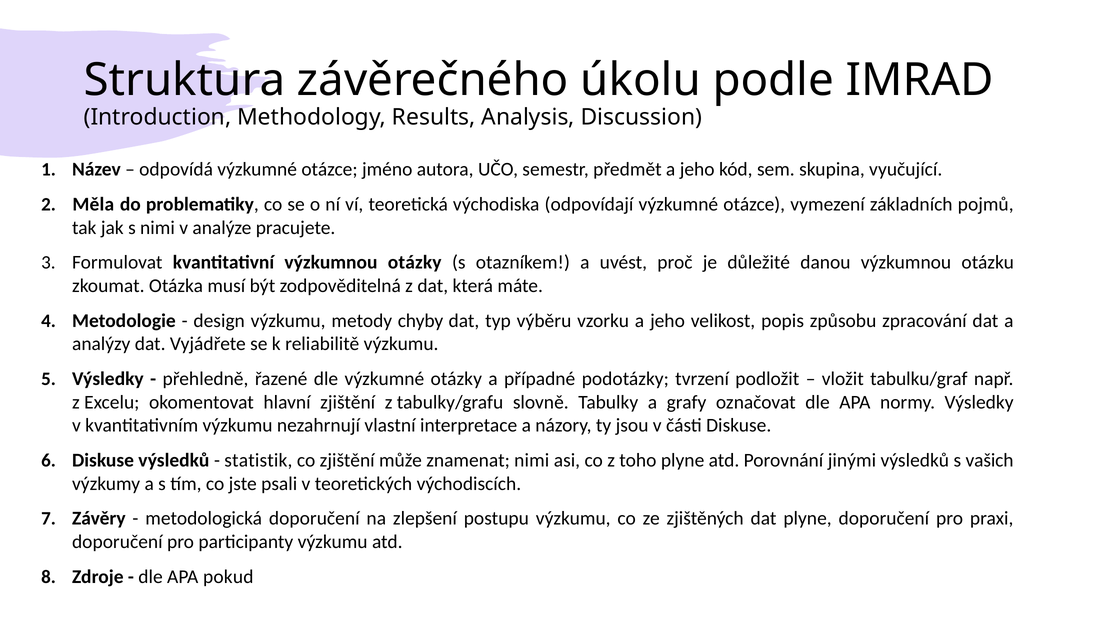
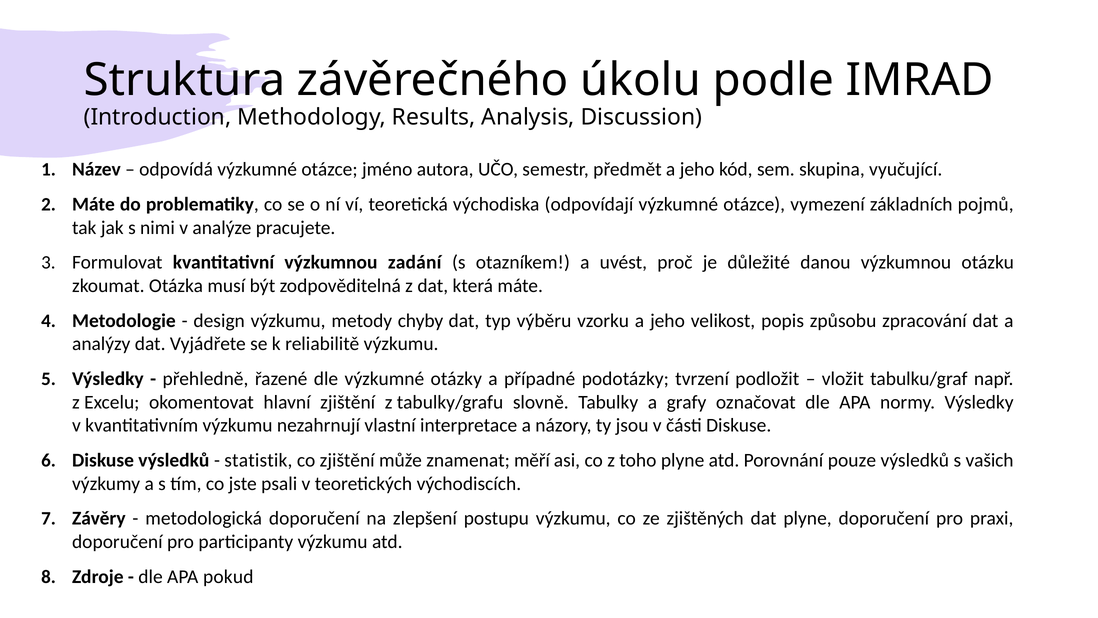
Měla: Měla -> Máte (93, 204)
výzkumnou otázky: otázky -> zadání (415, 262)
znamenat nimi: nimi -> měří (532, 460)
jinými: jinými -> pouze (852, 460)
